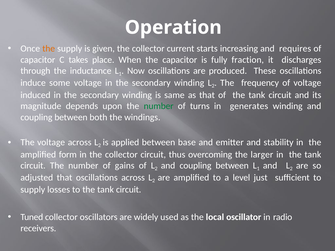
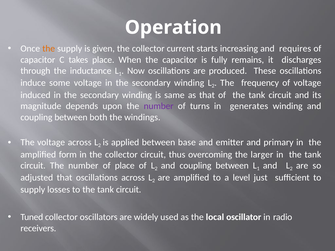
fraction: fraction -> remains (248, 60)
number colour: green -> purple (159, 106)
stability: stability -> primary (279, 143)
of gains: gains -> place (125, 166)
